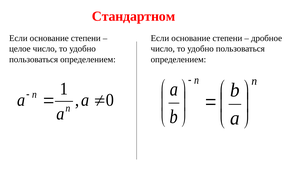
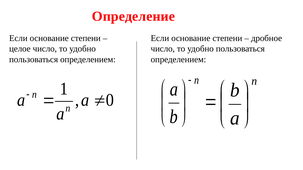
Стандартном: Стандартном -> Определение (133, 16)
